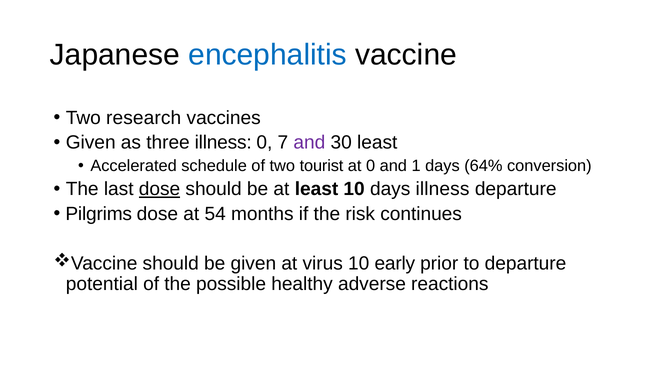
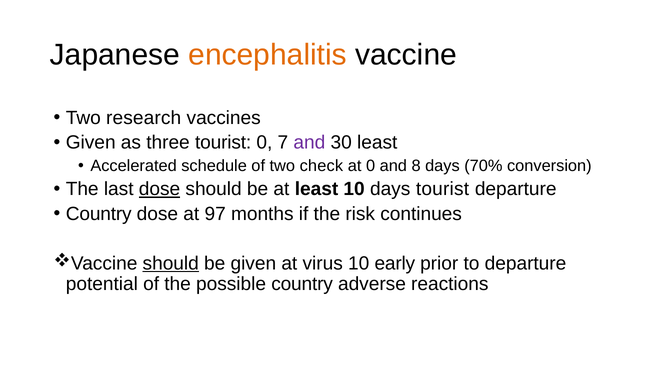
encephalitis colour: blue -> orange (268, 55)
three illness: illness -> tourist (223, 143)
tourist: tourist -> check (321, 166)
1: 1 -> 8 (416, 166)
64%: 64% -> 70% (483, 166)
days illness: illness -> tourist (442, 189)
Pilgrims: Pilgrims -> Country (99, 214)
54: 54 -> 97 (215, 214)
should underline: none -> present (171, 264)
possible healthy: healthy -> country (302, 284)
